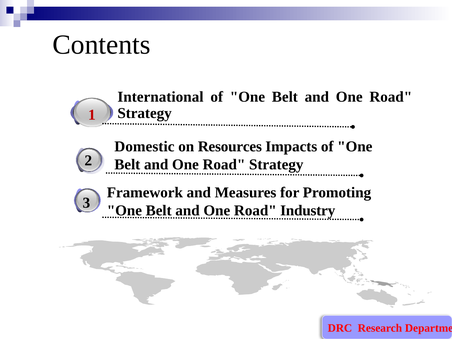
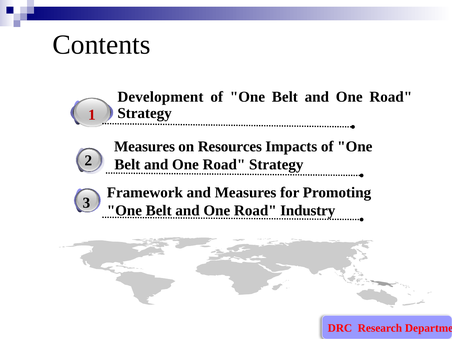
International: International -> Development (160, 97)
Domestic: Domestic -> Measures (145, 146)
